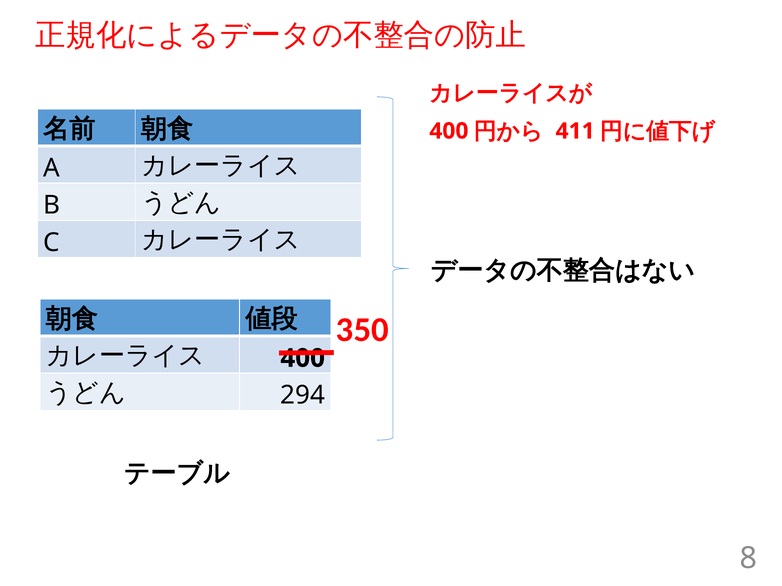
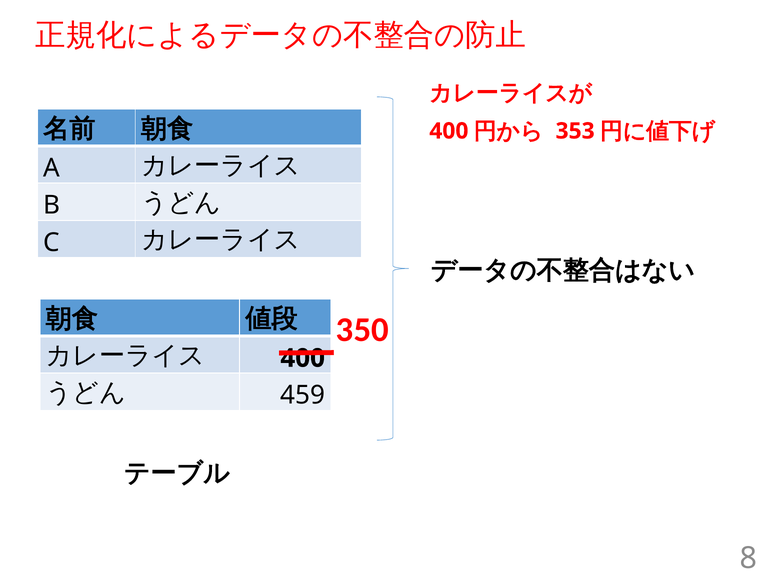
411: 411 -> 353 (575, 131)
294: 294 -> 459 (303, 396)
